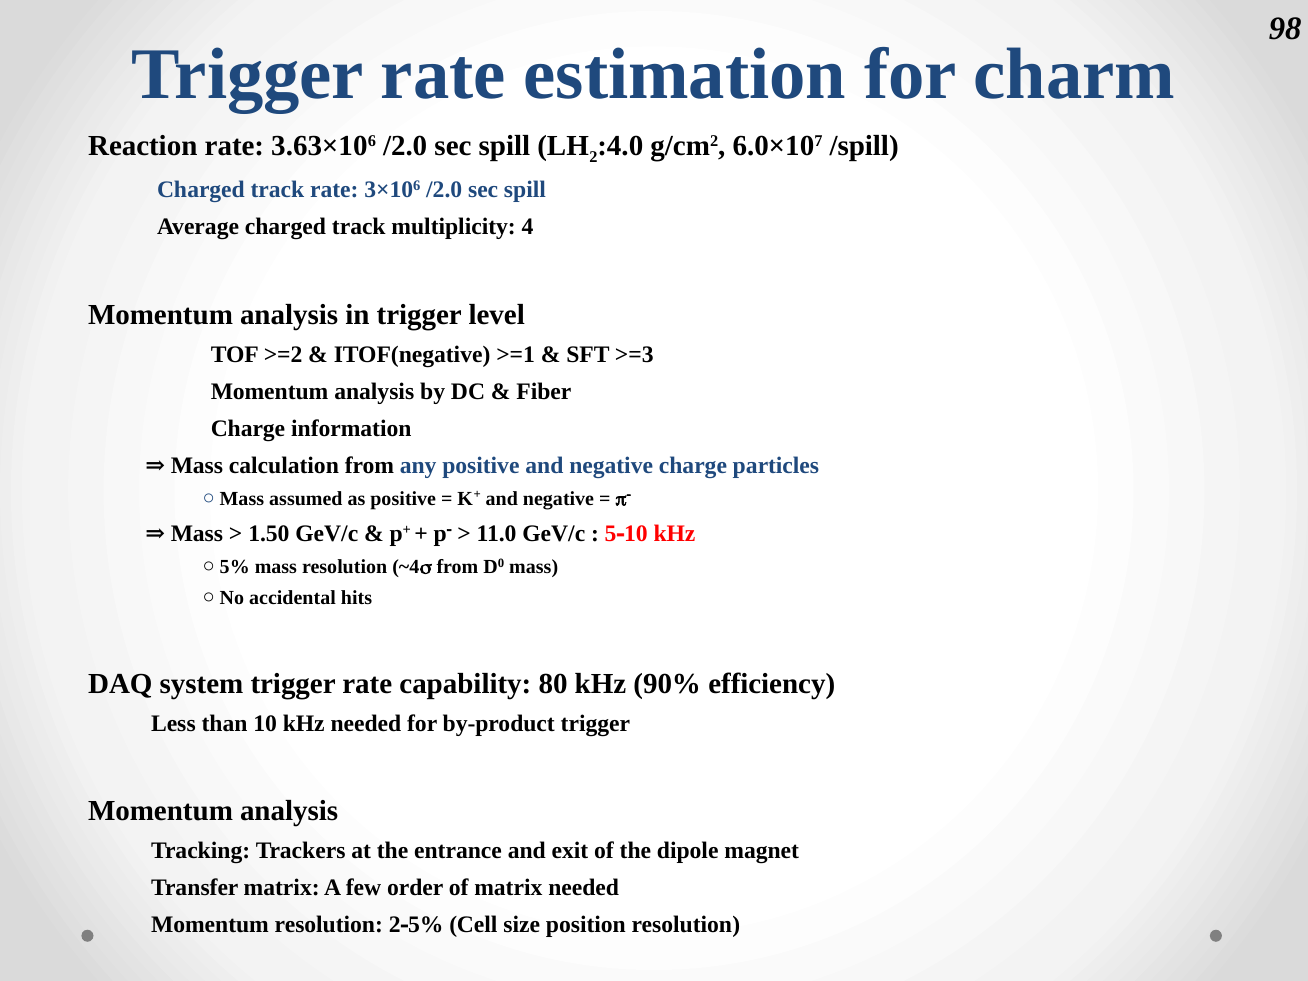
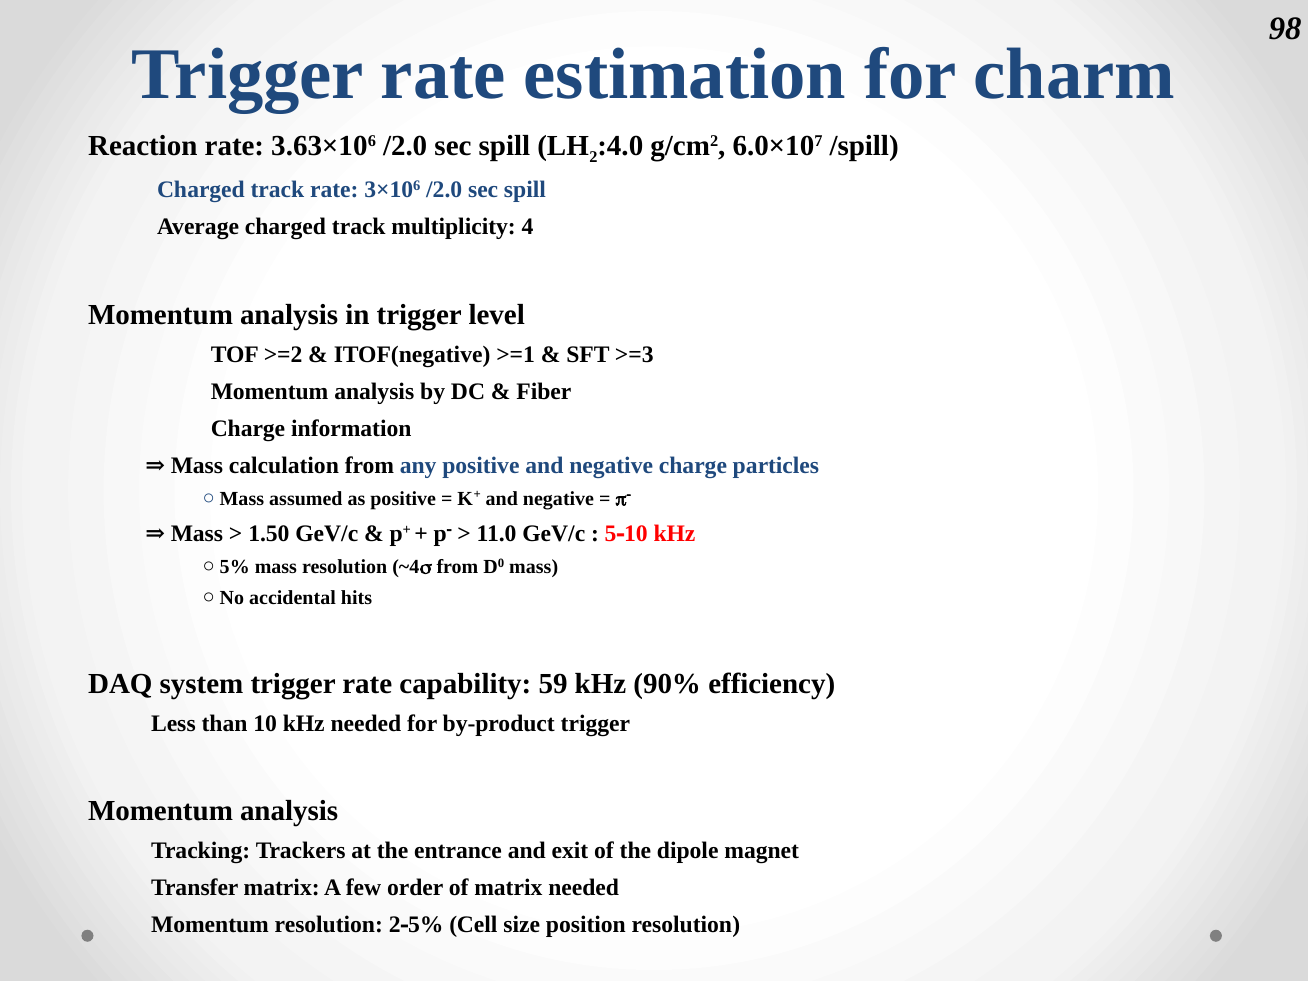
80: 80 -> 59 (553, 684)
